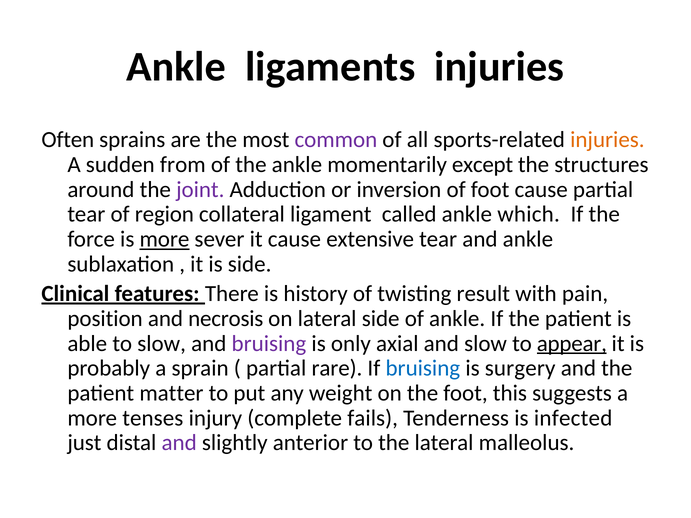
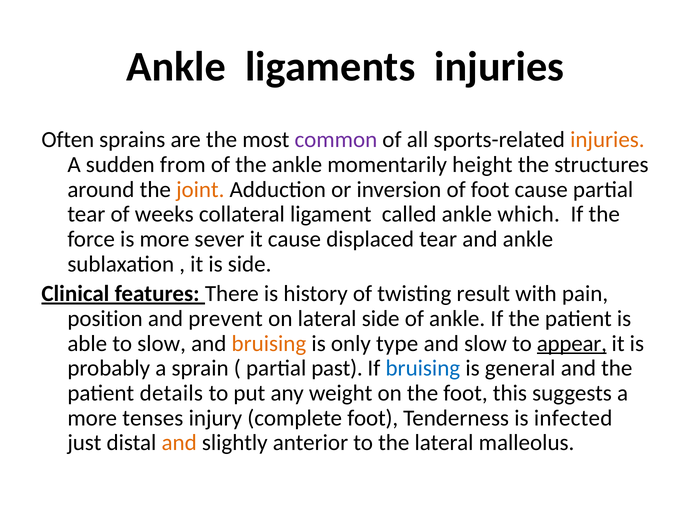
except: except -> height (482, 165)
joint colour: purple -> orange (200, 190)
region: region -> weeks (164, 214)
more underline: present -> none (164, 239)
extensive: extensive -> displaced (370, 239)
necrosis: necrosis -> prevent (226, 319)
bruising colour: purple -> orange (269, 344)
axial: axial -> type (397, 344)
rare: rare -> past (337, 368)
surgery: surgery -> general (520, 368)
matter: matter -> details (171, 393)
complete fails: fails -> foot (373, 418)
and colour: purple -> orange (179, 443)
